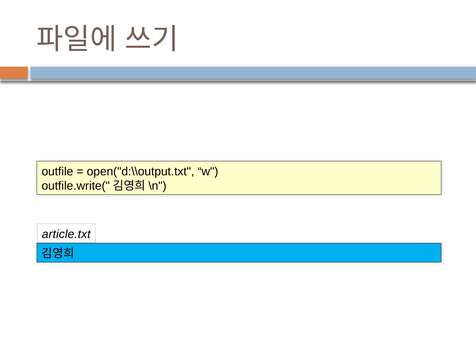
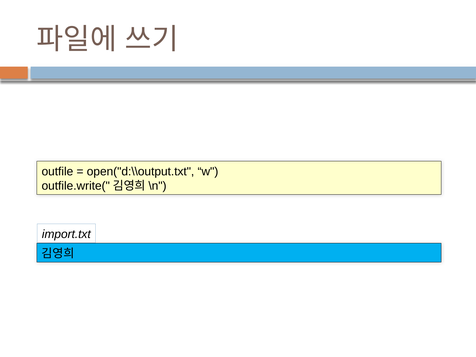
article.txt: article.txt -> import.txt (66, 234)
